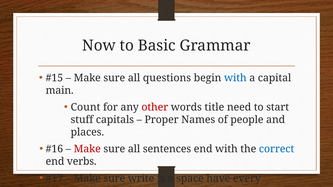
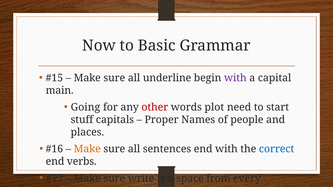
questions: questions -> underline (167, 78)
with colour: blue -> purple (235, 78)
Count: Count -> Going (85, 107)
title: title -> plot (214, 107)
Make colour: red -> orange (87, 149)
have: have -> from (218, 179)
